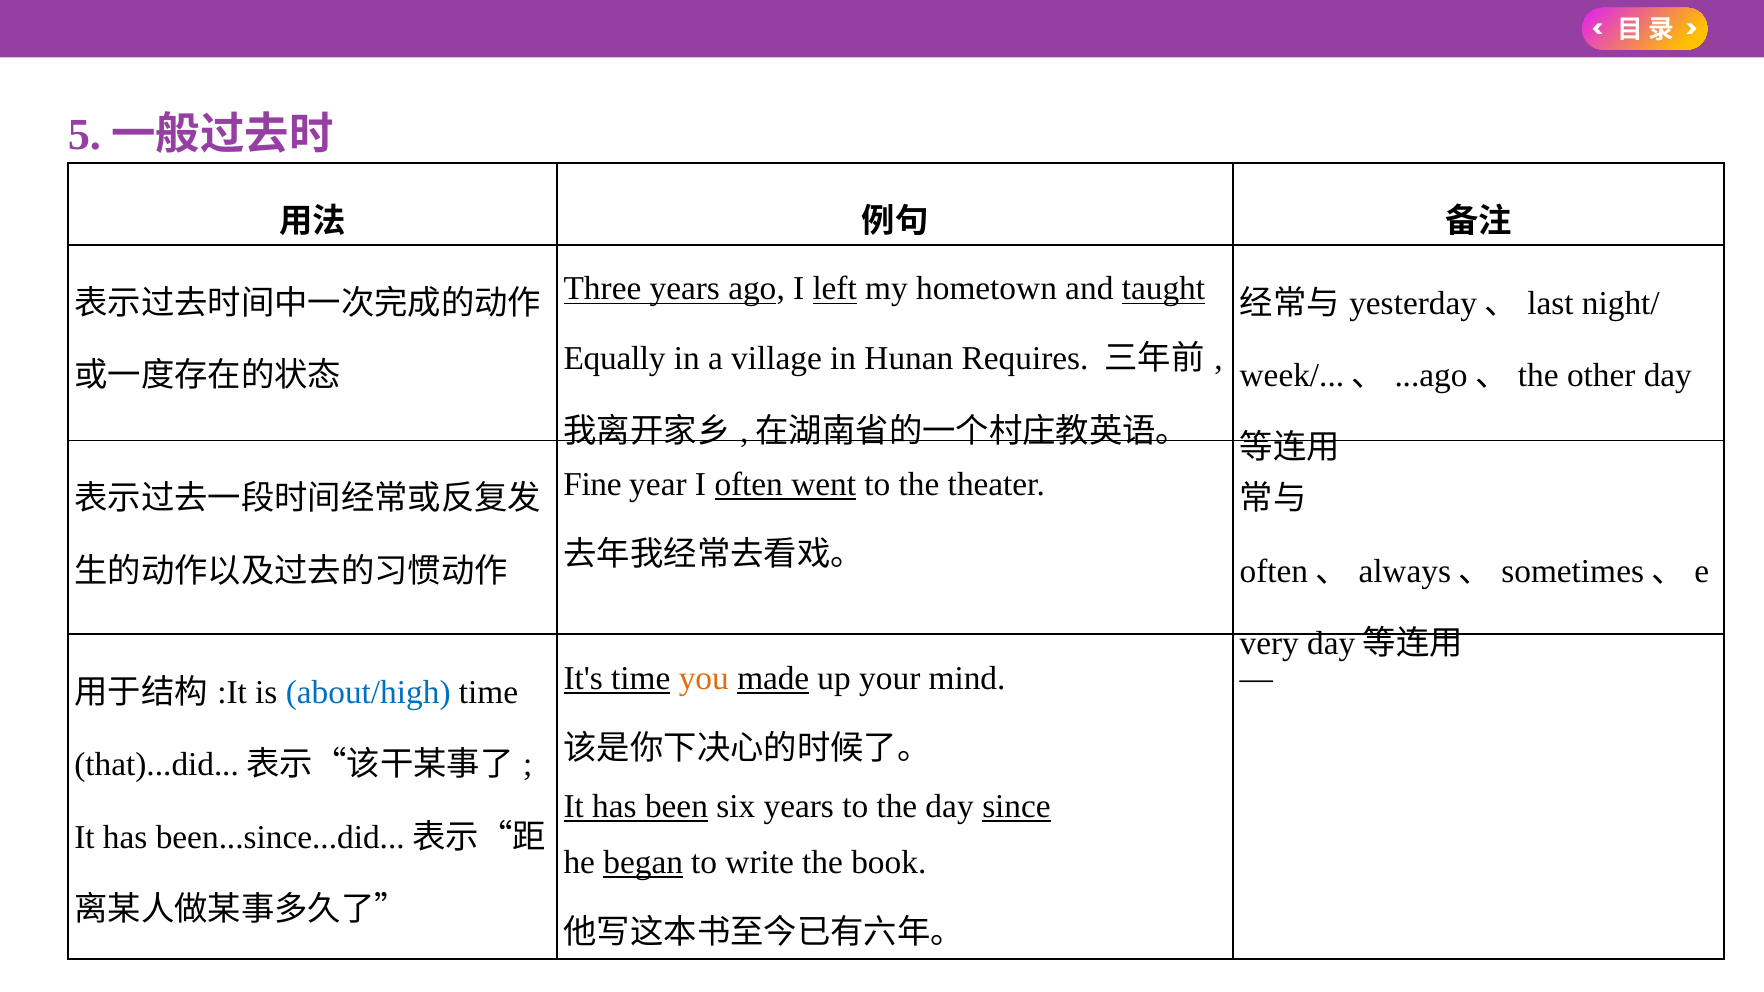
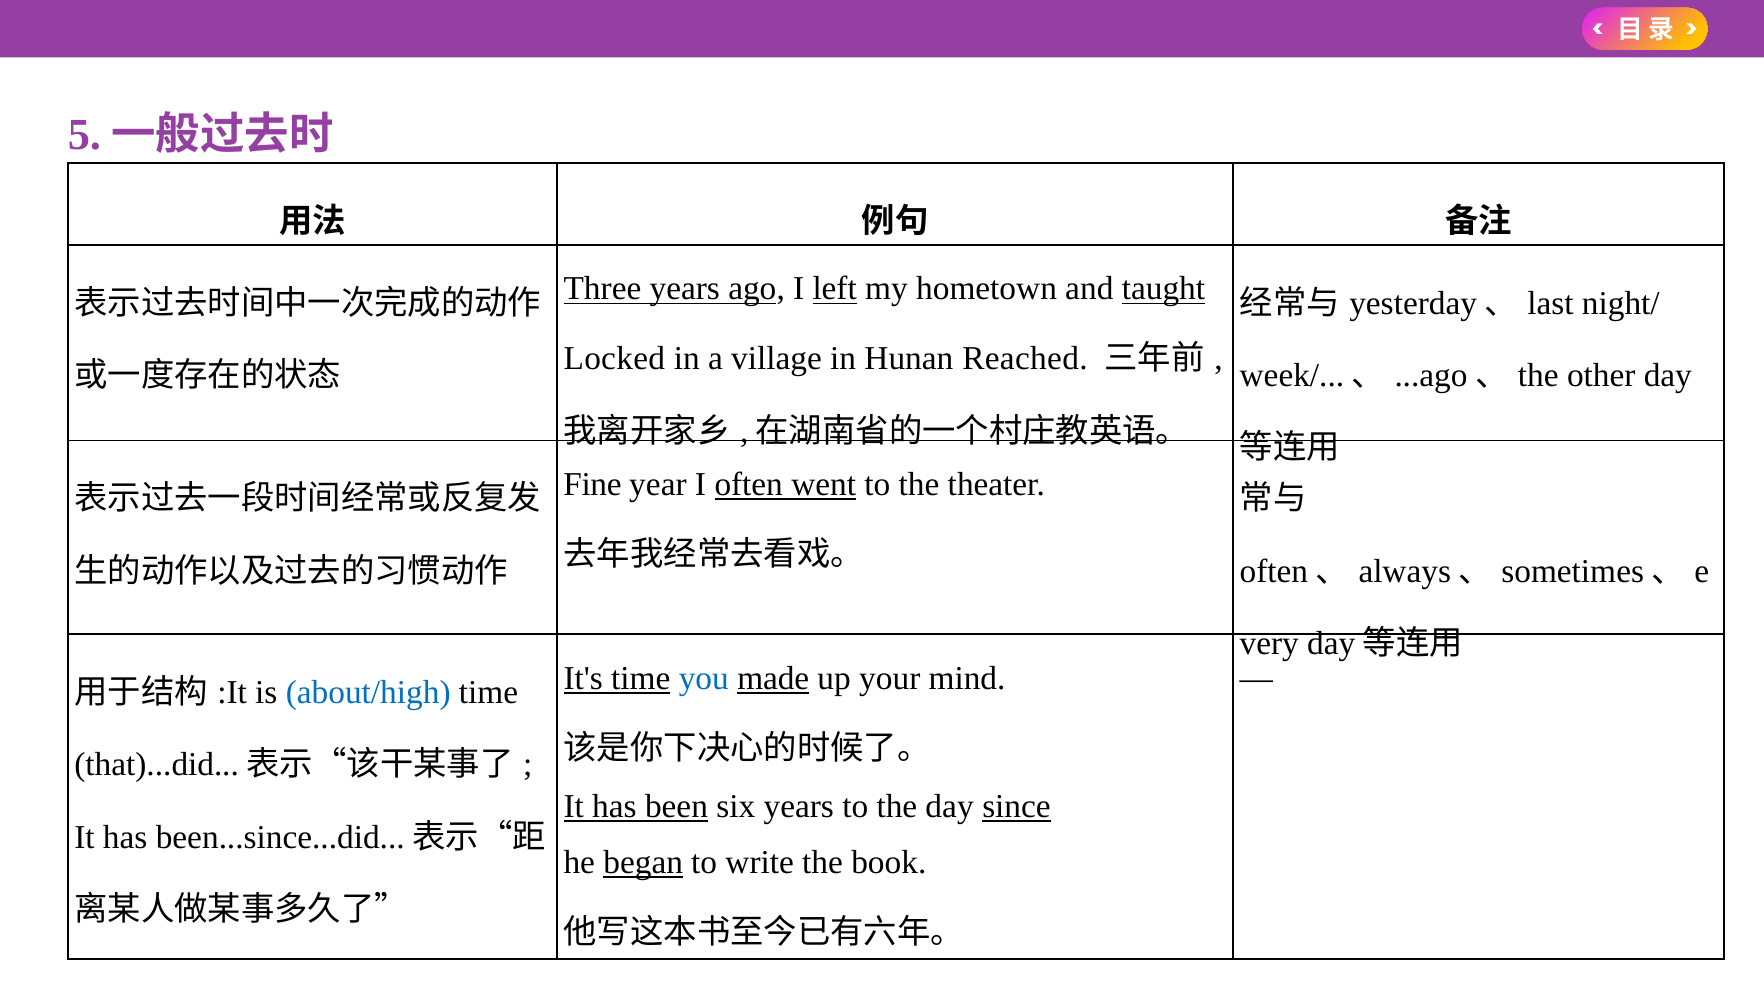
Equally: Equally -> Locked (614, 359)
Requires: Requires -> Reached (1025, 359)
you colour: orange -> blue (704, 678)
